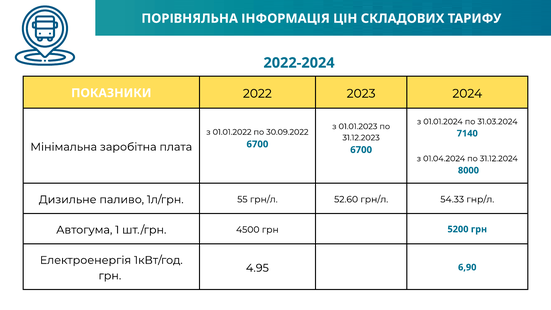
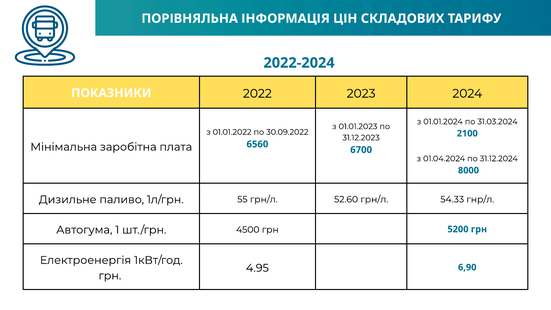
7140: 7140 -> 2100 (467, 133)
6700: 6700 -> 6560 (257, 144)
